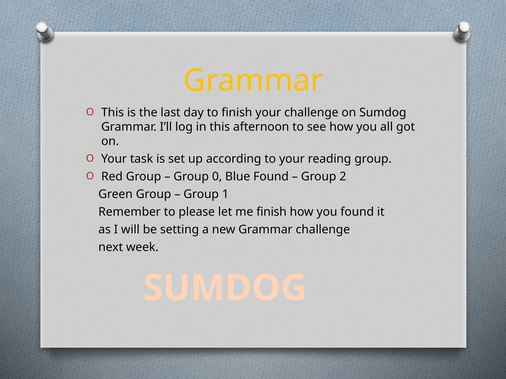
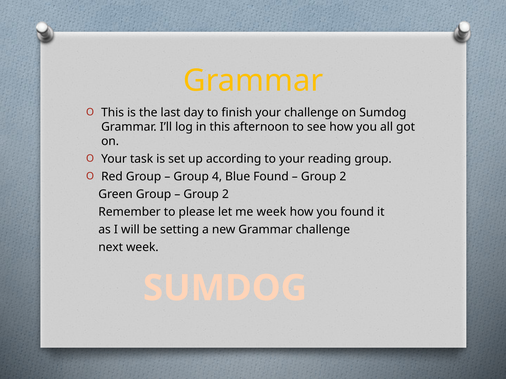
0: 0 -> 4 (217, 177)
1: 1 -> 2 (225, 194)
me finish: finish -> week (271, 212)
